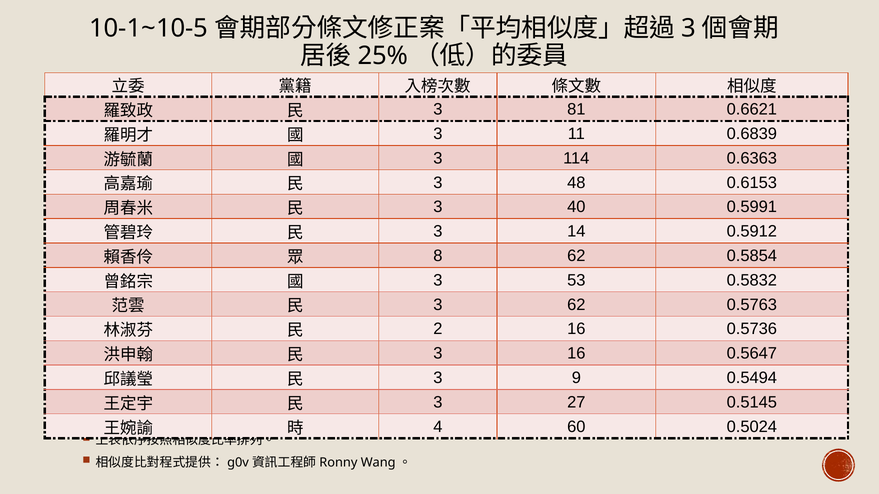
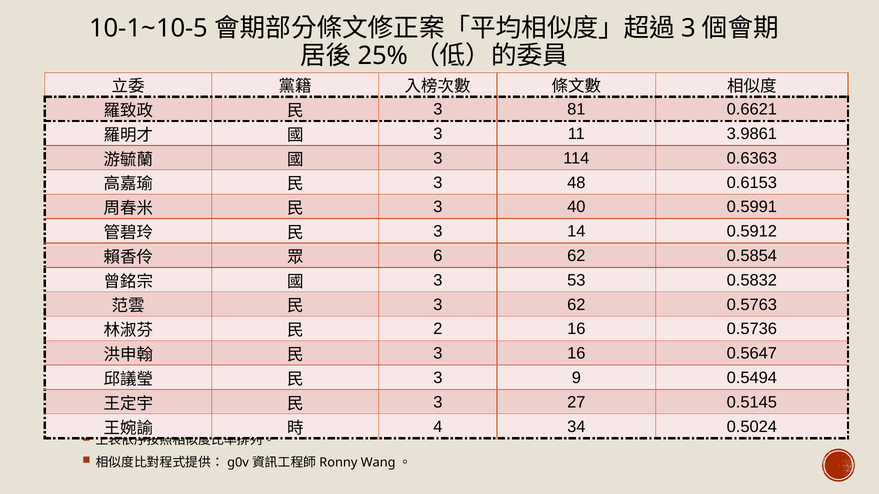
0.6839: 0.6839 -> 3.9861 (752, 134)
8: 8 -> 6 (438, 256)
60: 60 -> 34 (576, 427)
